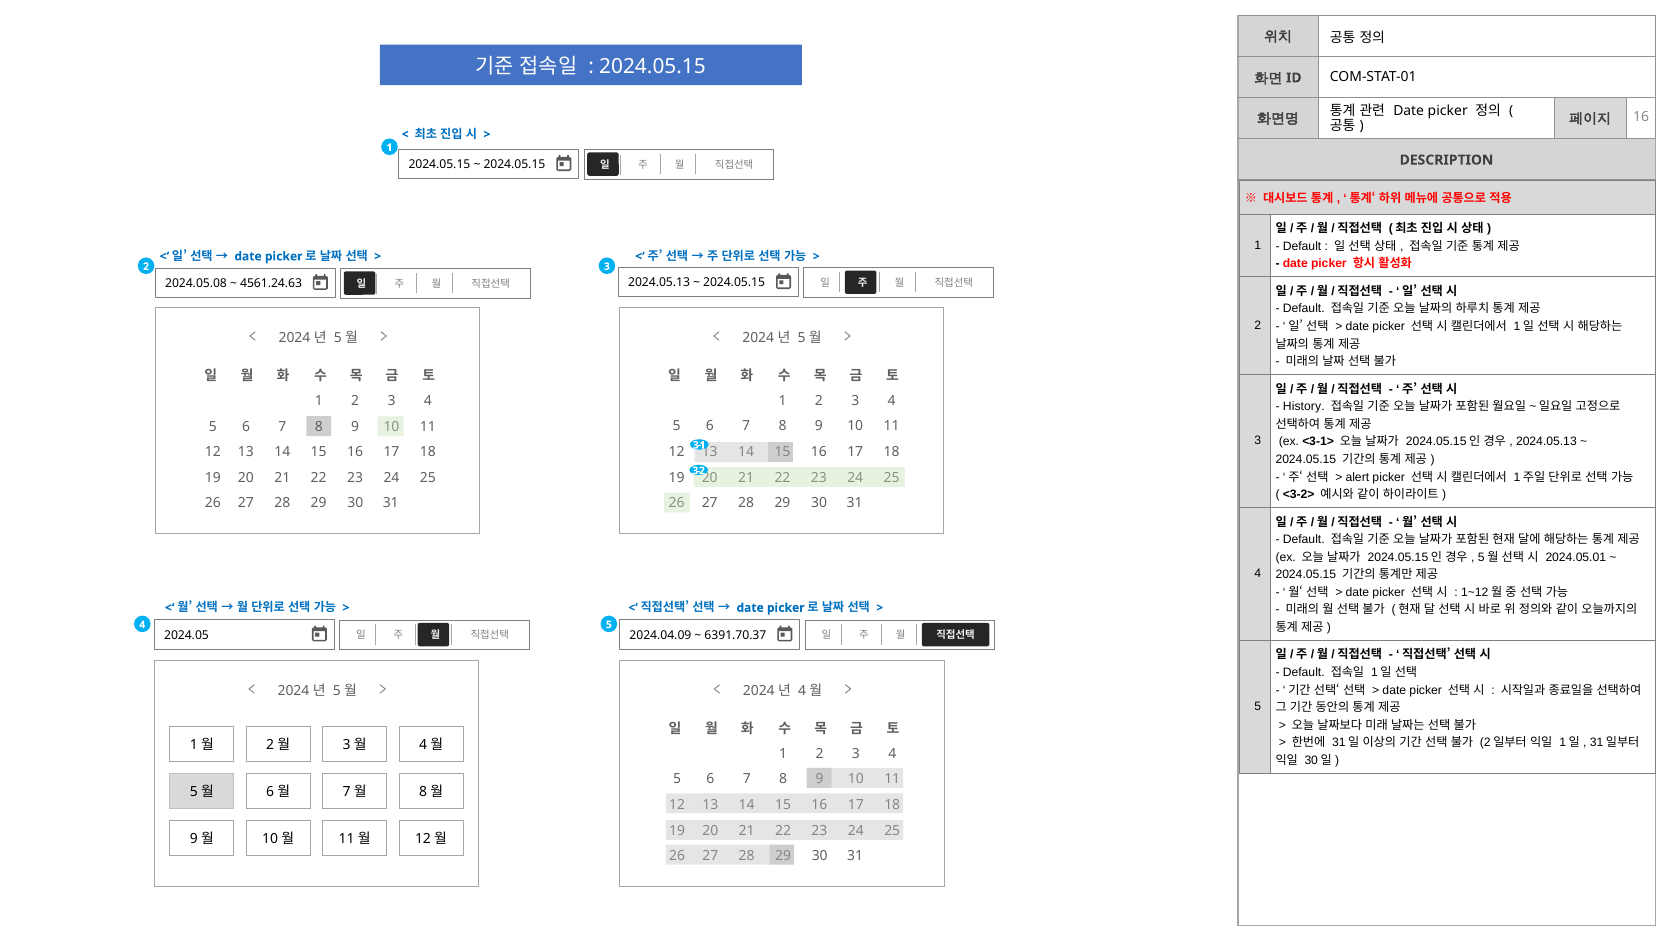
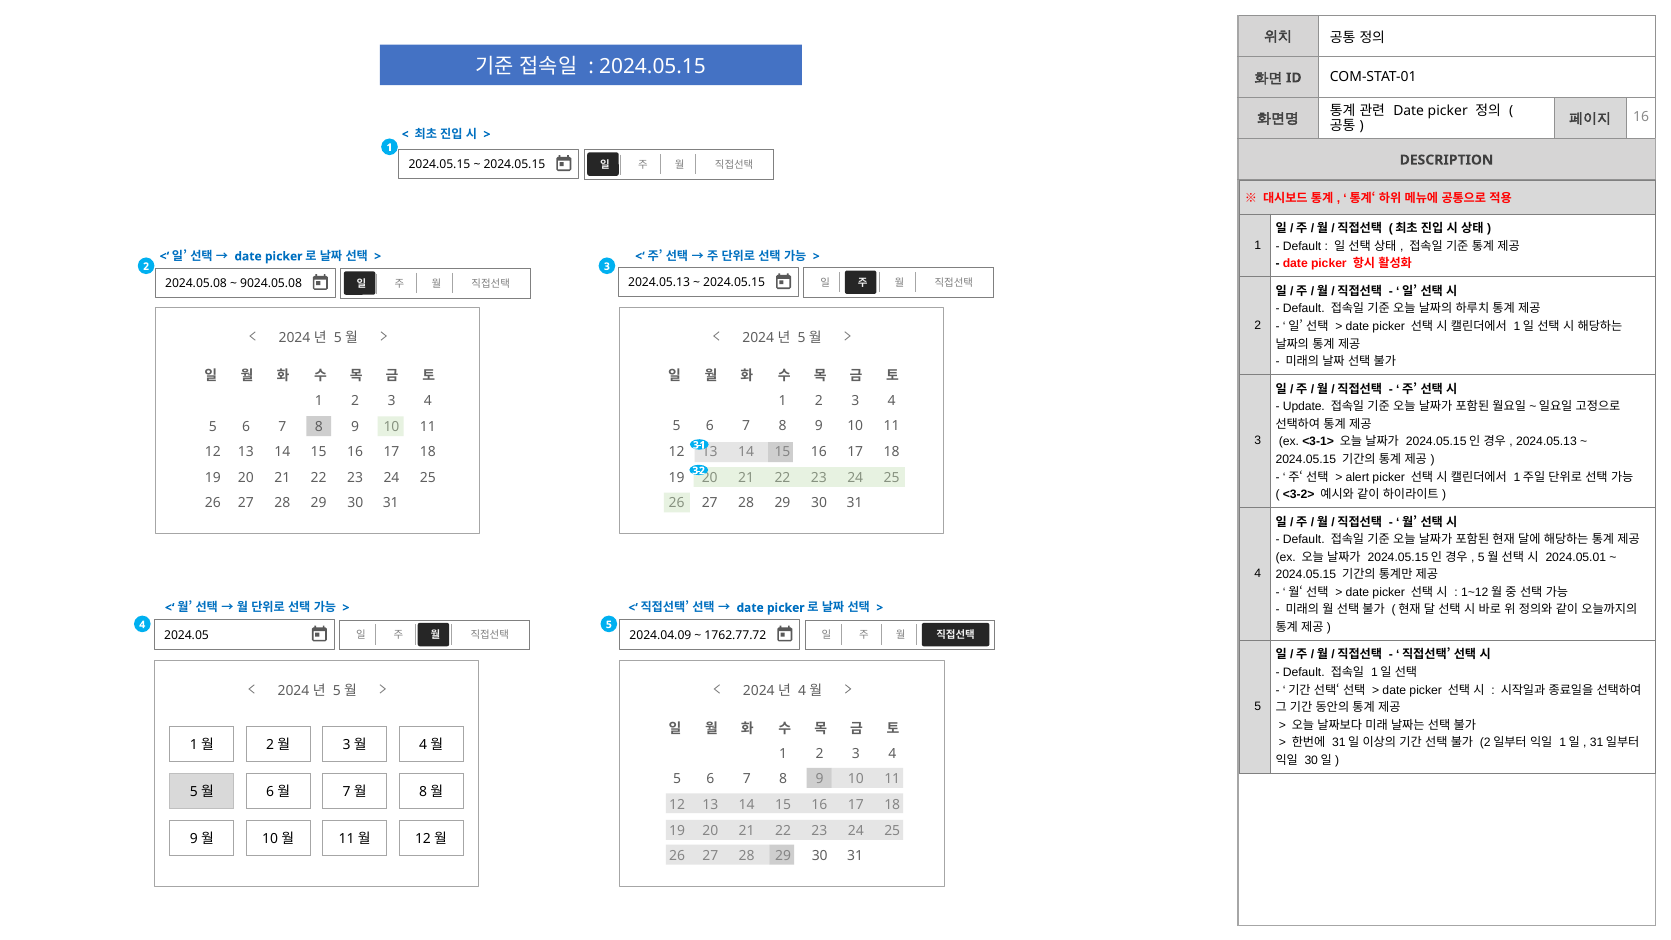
4561.24.63: 4561.24.63 -> 9024.05.08 (271, 283)
History: History -> Update (1304, 407)
6391.70.37: 6391.70.37 -> 1762.77.72 (735, 635)
